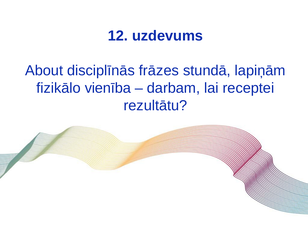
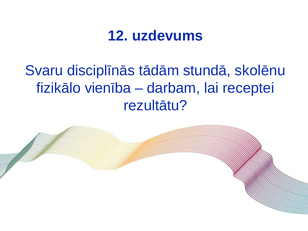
About: About -> Svaru (44, 71)
frāzes: frāzes -> tādām (159, 71)
lapiņām: lapiņām -> skolēnu (260, 71)
